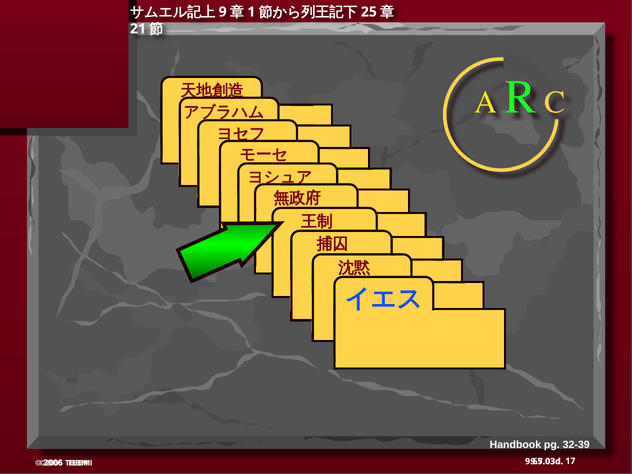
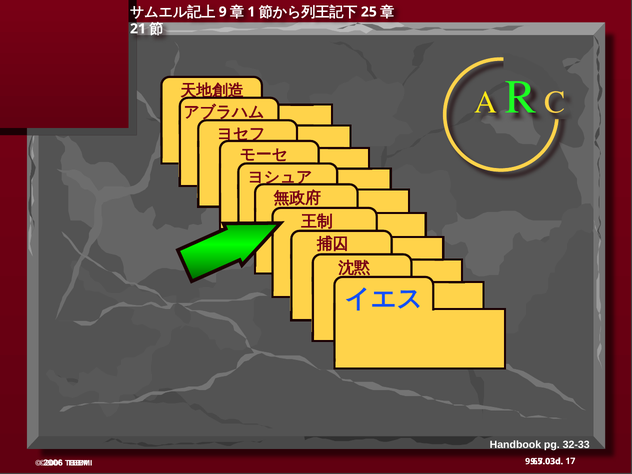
32-39: 32-39 -> 32-33 (576, 445)
